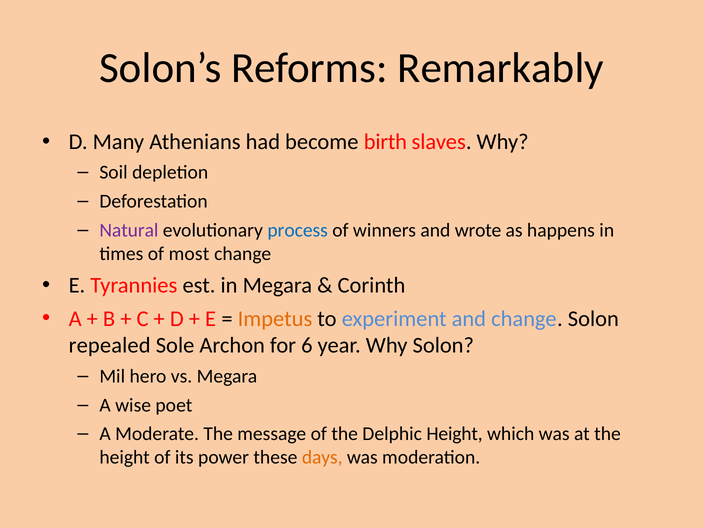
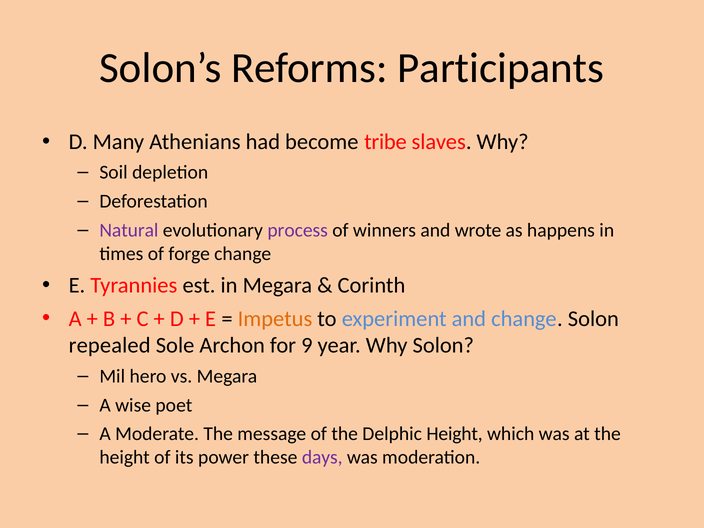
Remarkably: Remarkably -> Participants (501, 68)
birth: birth -> tribe (385, 142)
process colour: blue -> purple (298, 230)
most: most -> forge (189, 254)
6: 6 -> 9 (307, 346)
days colour: orange -> purple (322, 457)
